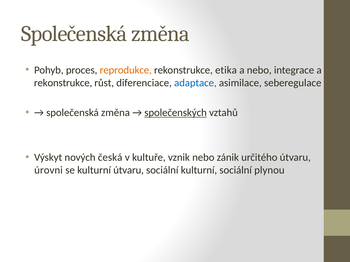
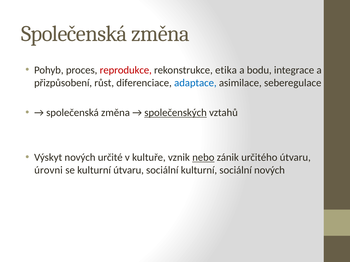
reprodukce colour: orange -> red (126, 70)
a nebo: nebo -> bodu (259, 70)
rekonstrukce: rekonstrukce -> přizpůsobení (63, 83)
česká: česká -> určité (110, 158)
nebo underline: none -> present (203, 158)
sociální plynou: plynou -> nových (269, 171)
